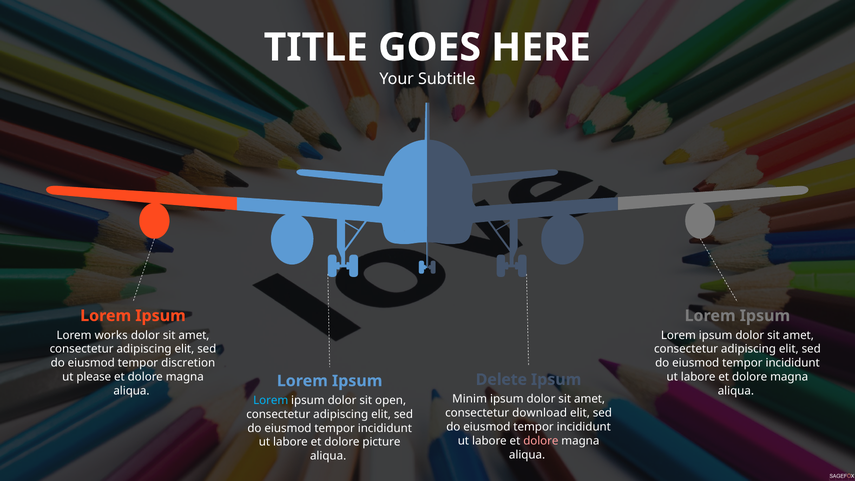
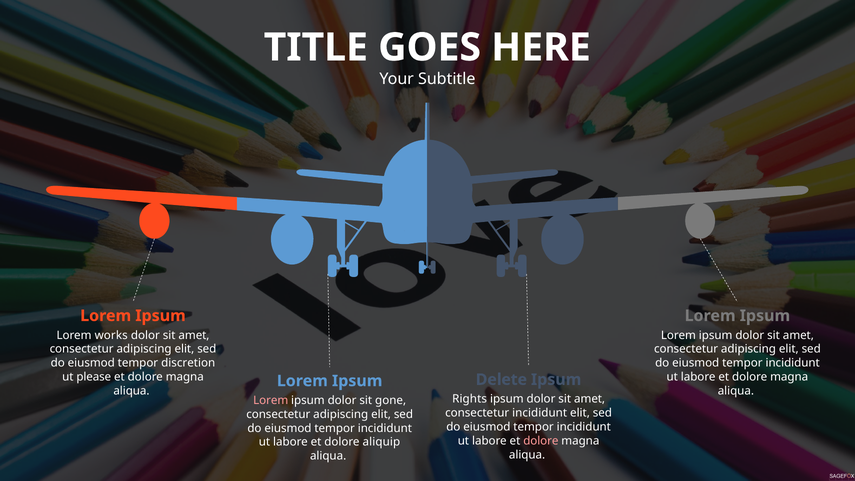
Minim: Minim -> Rights (470, 399)
Lorem colour: light blue -> pink (271, 400)
open: open -> gone (391, 400)
consectetur download: download -> incididunt (540, 413)
picture: picture -> aliquip (381, 442)
